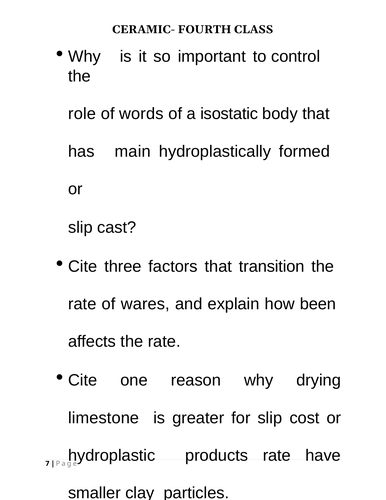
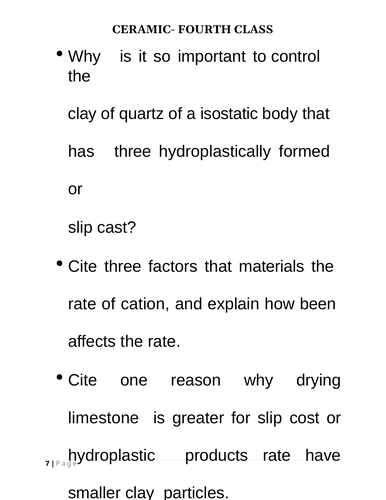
role: role -> clay (82, 114)
words: words -> quartz (142, 114)
has main: main -> three (133, 151)
transition: transition -> materials (272, 266)
wares: wares -> cation (145, 304)
